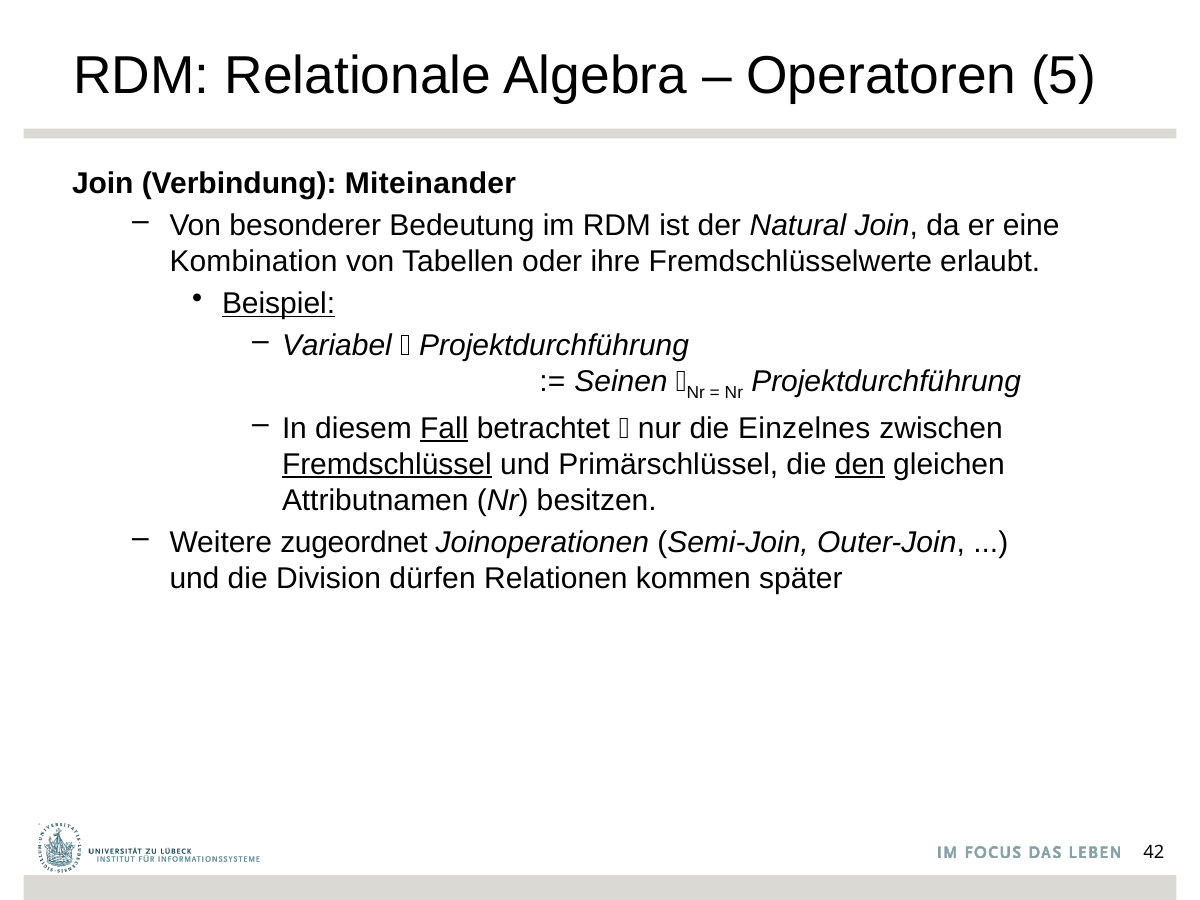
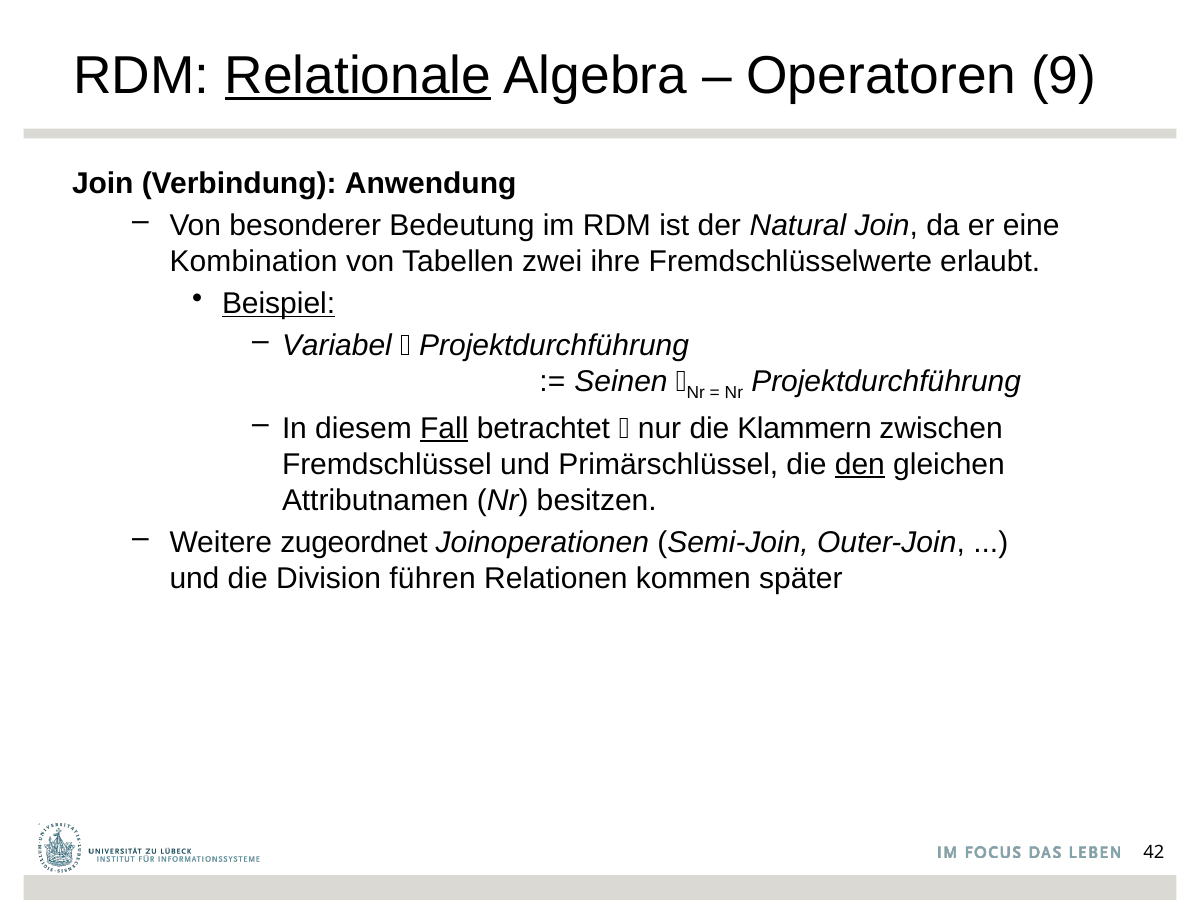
Relationale underline: none -> present (358, 76)
5: 5 -> 9 (1064, 76)
Miteinander: Miteinander -> Anwendung (431, 183)
oder: oder -> zwei (552, 261)
Einzelnes: Einzelnes -> Klammern (805, 428)
Fremdschlüssel underline: present -> none (387, 464)
dürfen: dürfen -> führen (433, 578)
